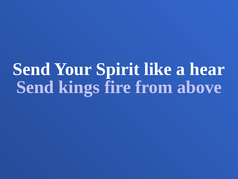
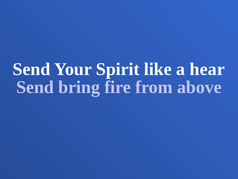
kings: kings -> bring (79, 87)
